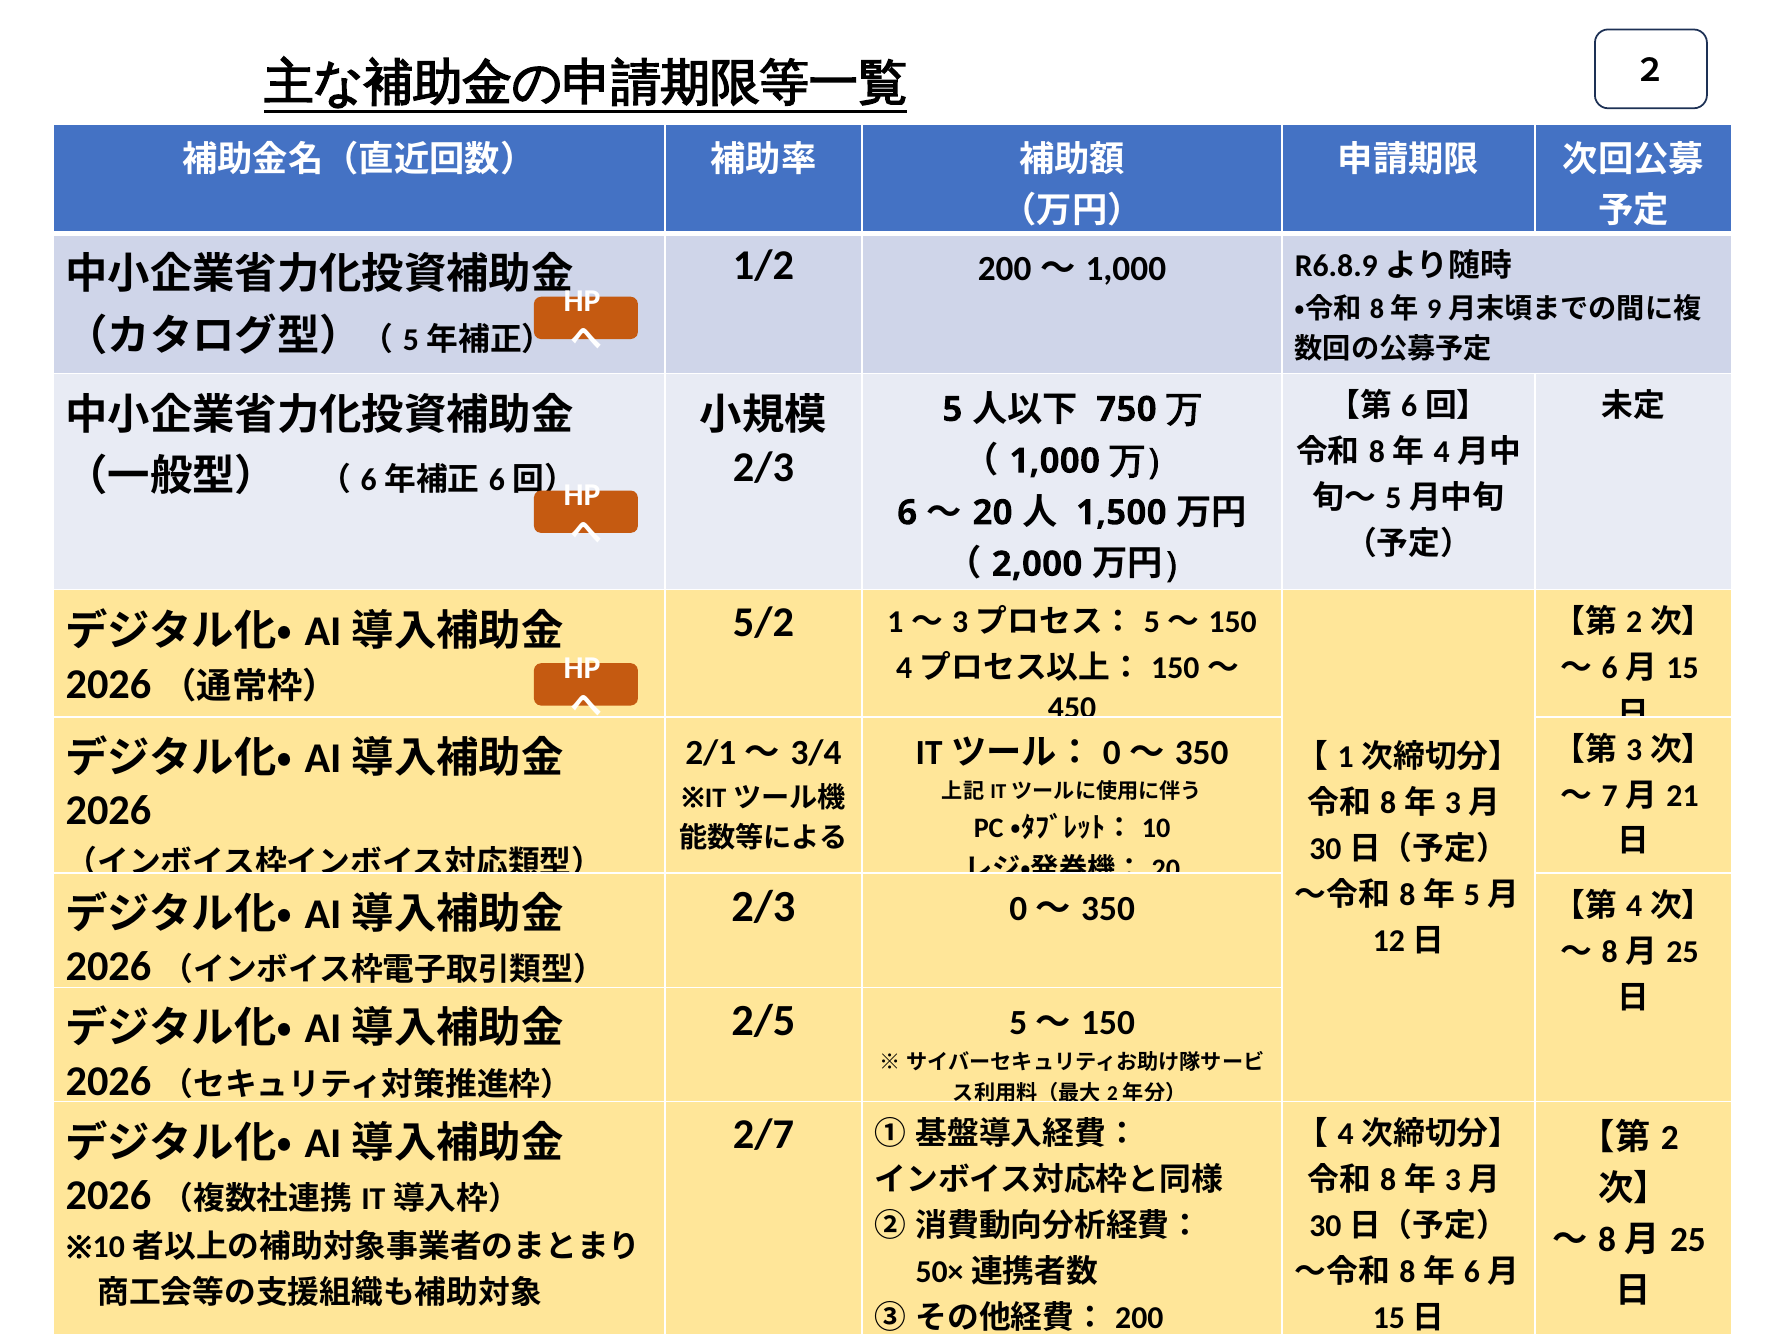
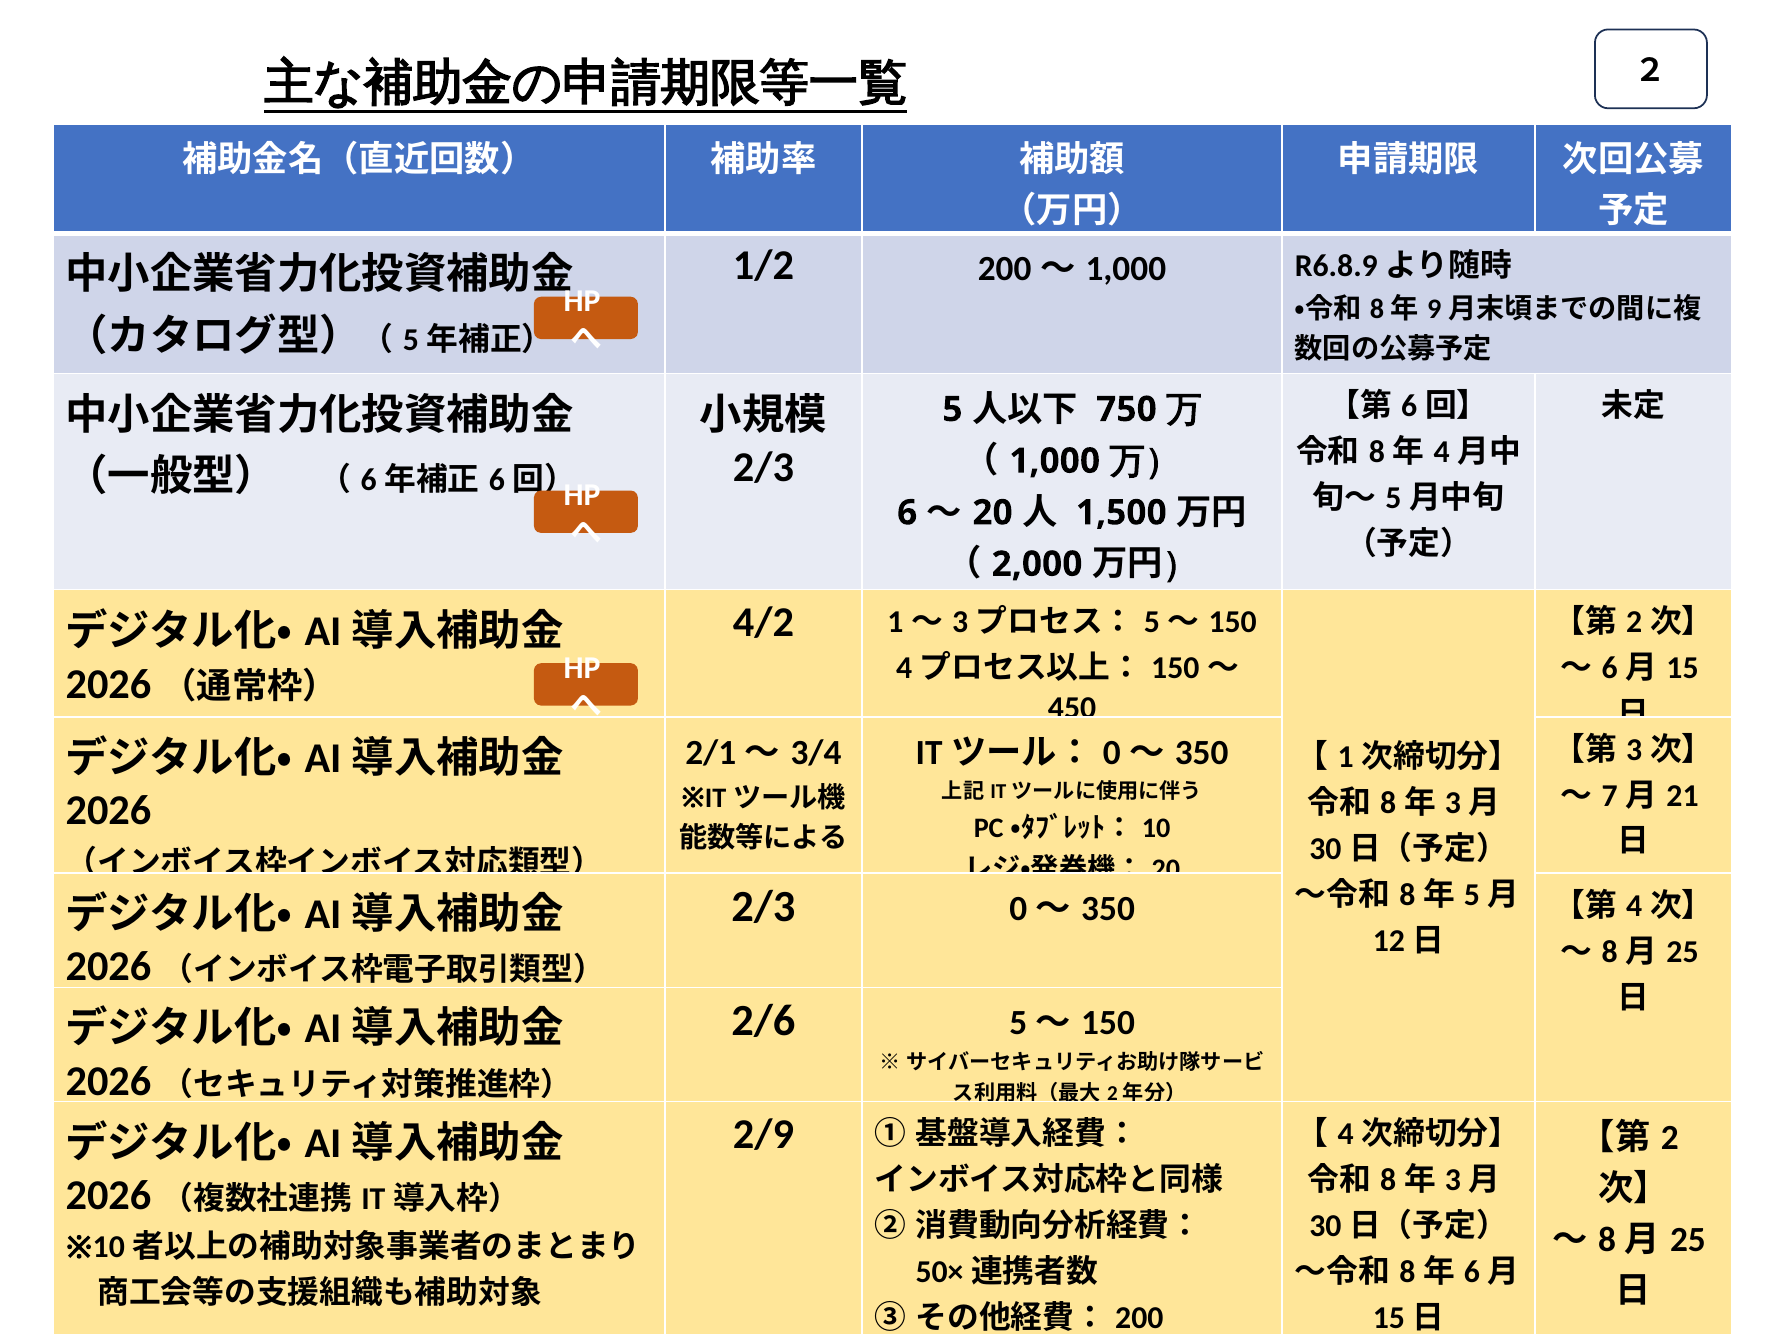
5/2: 5/2 -> 4/2 (764, 622)
2/5: 2/5 -> 2/6 (763, 1021)
2/7: 2/7 -> 2/9 (764, 1134)
